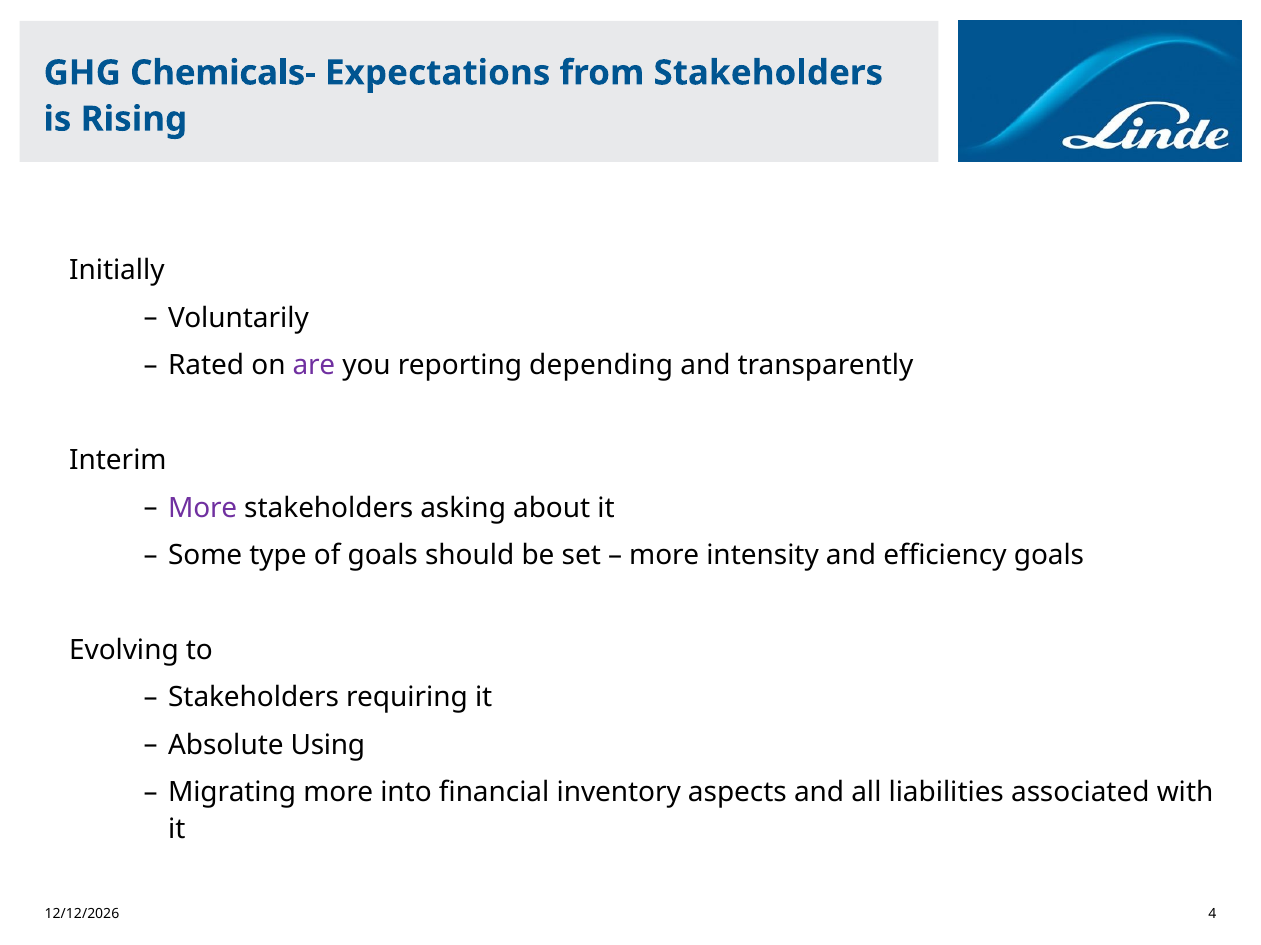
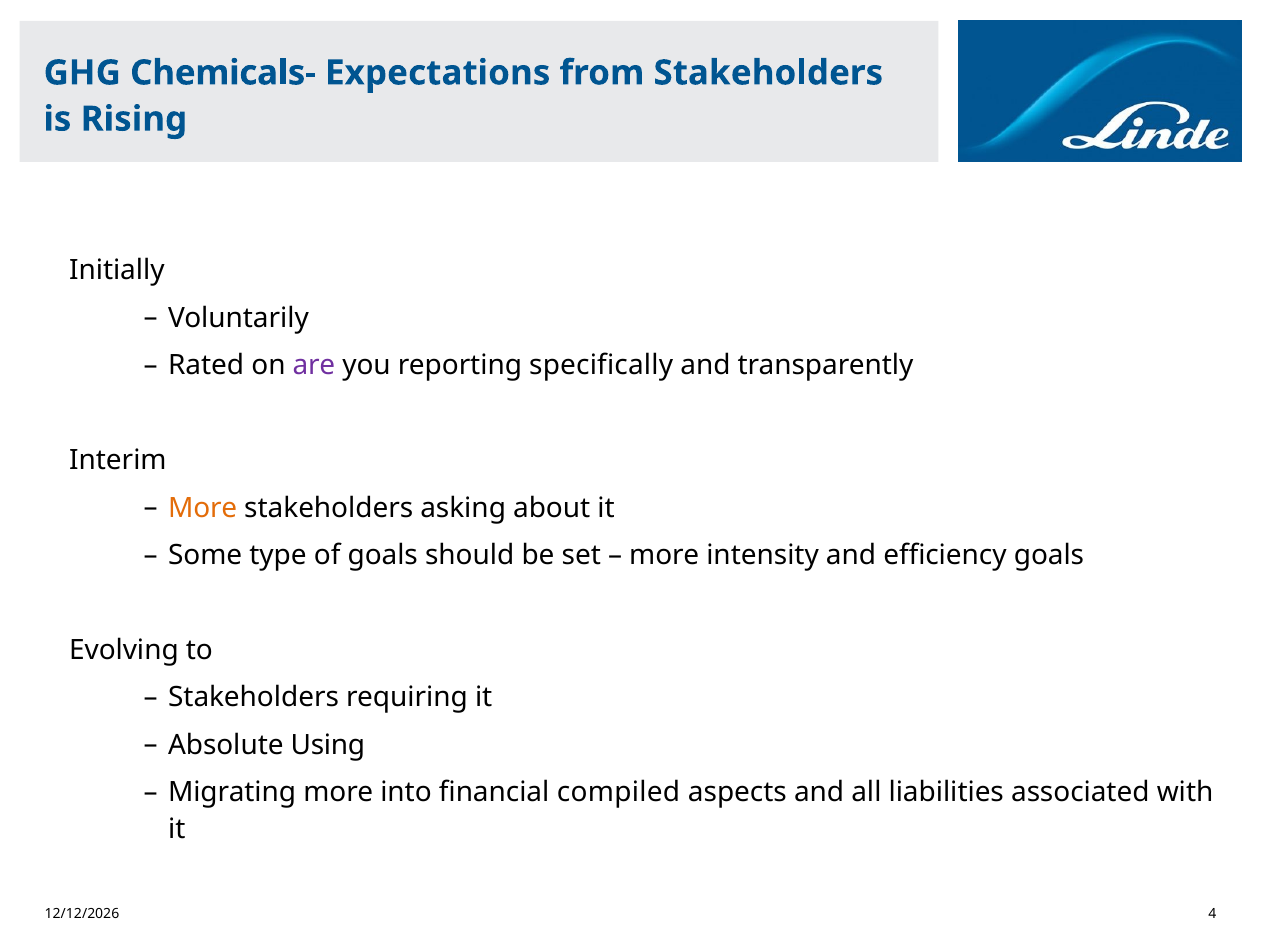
depending: depending -> specifically (601, 366)
More colour: purple -> orange (203, 508)
inventory: inventory -> compiled (619, 793)
